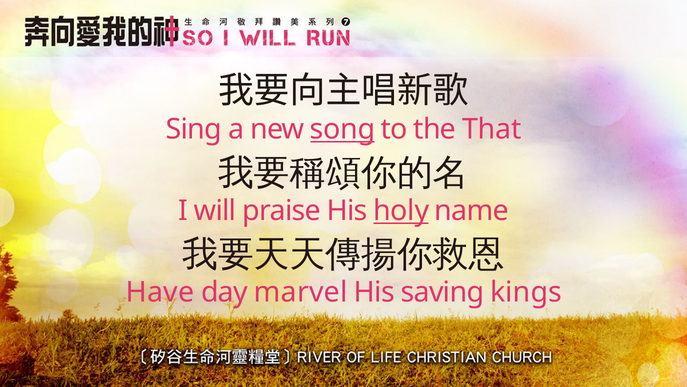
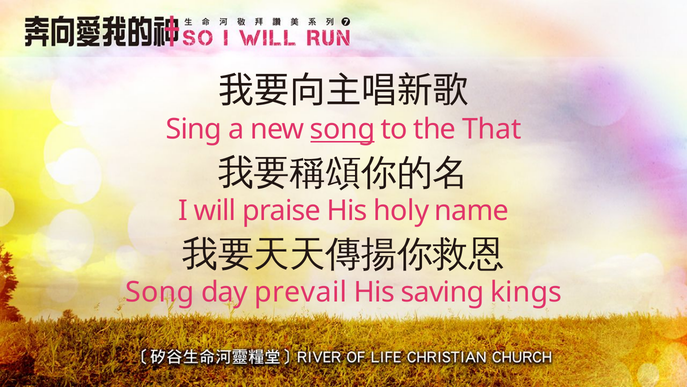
holy underline: present -> none (401, 211)
Have: Have -> Song (160, 292)
marvel: marvel -> prevail (301, 292)
